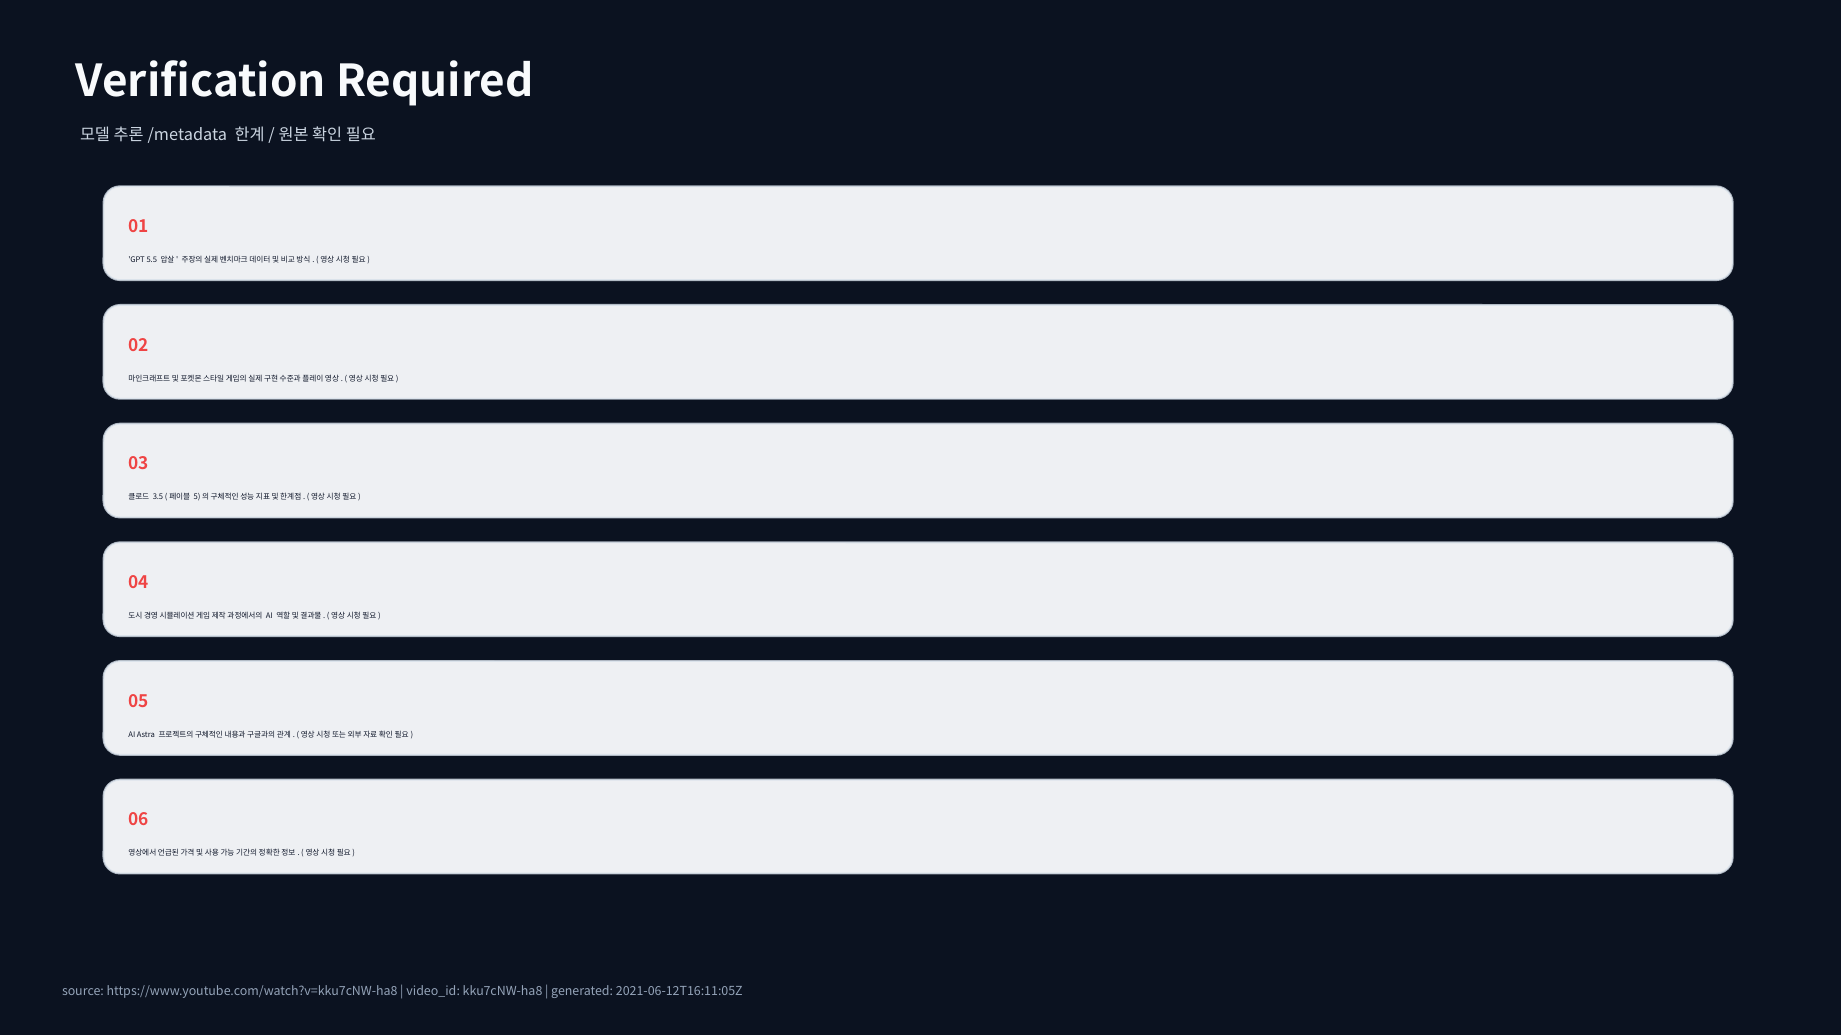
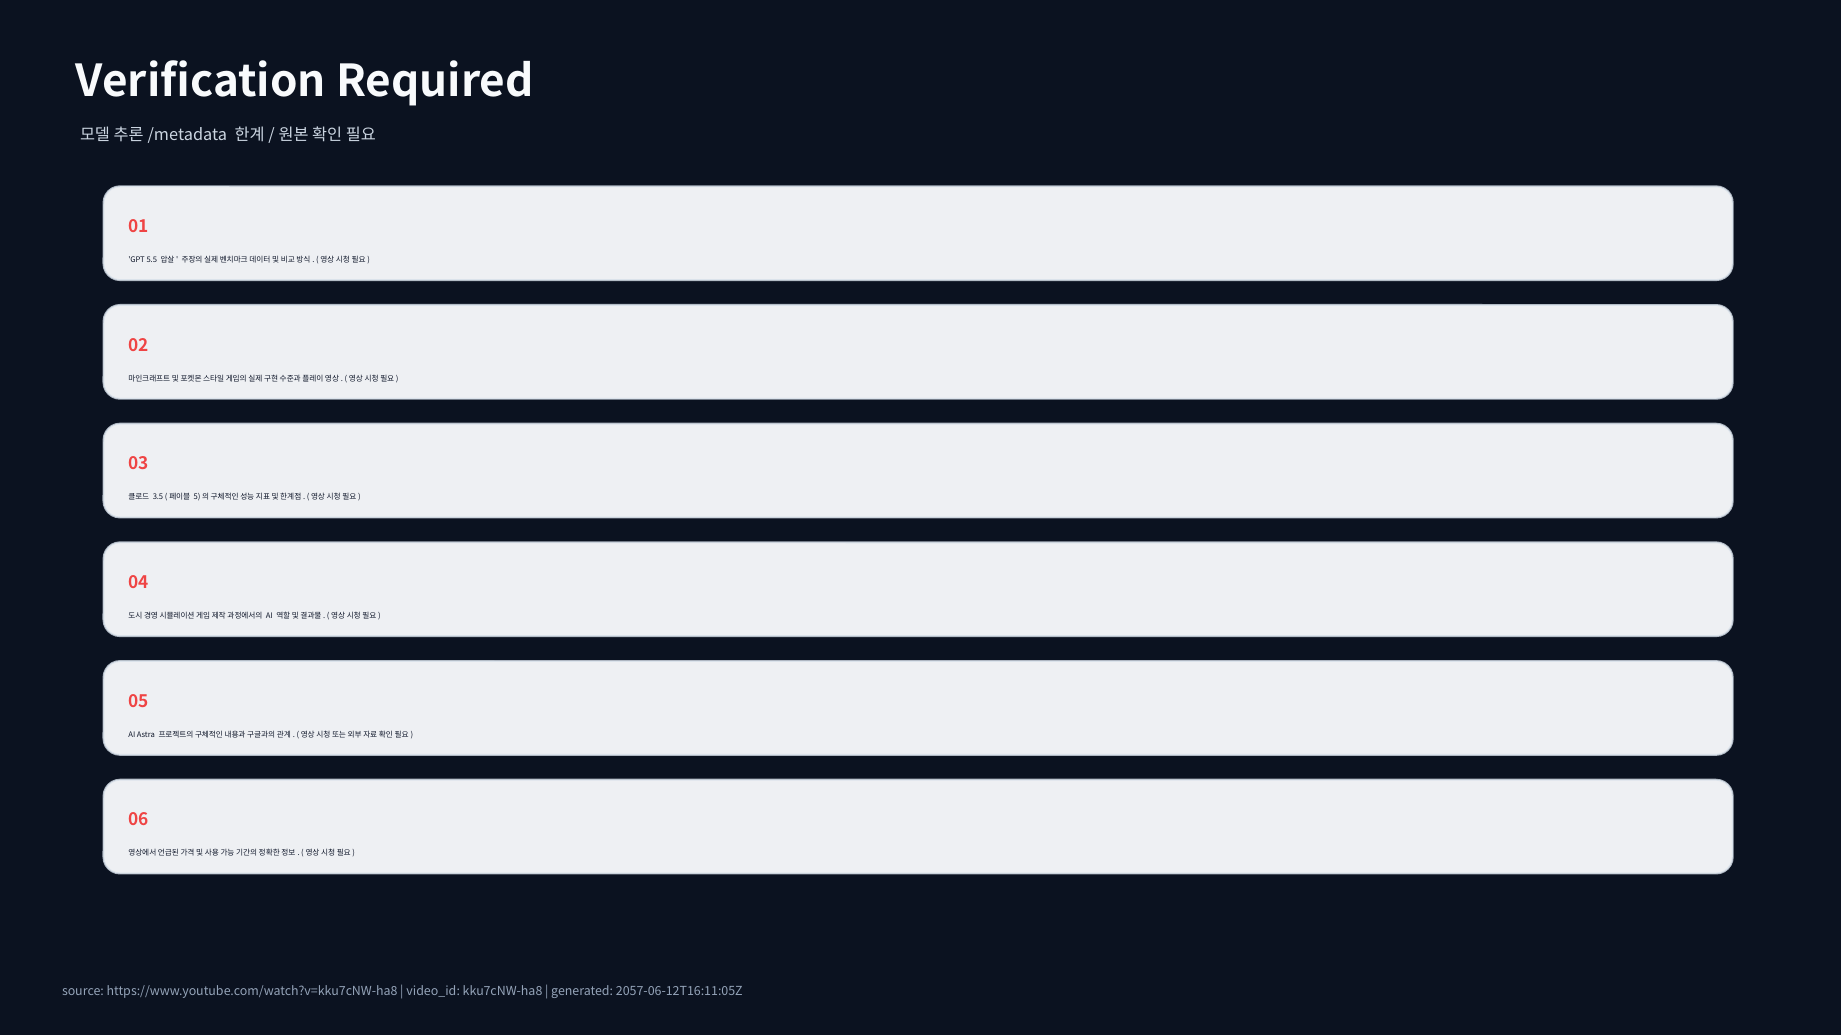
2021-06-12T16:11:05Z: 2021-06-12T16:11:05Z -> 2057-06-12T16:11:05Z (679, 992)
